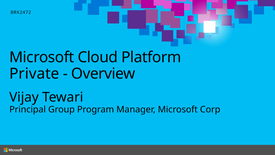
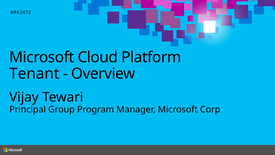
Private: Private -> Tenant (34, 74)
